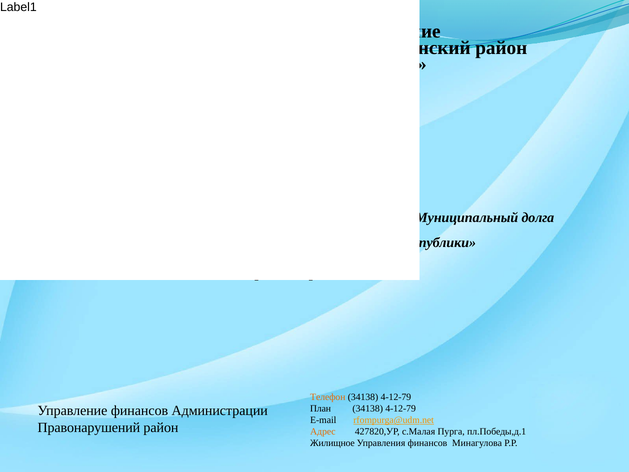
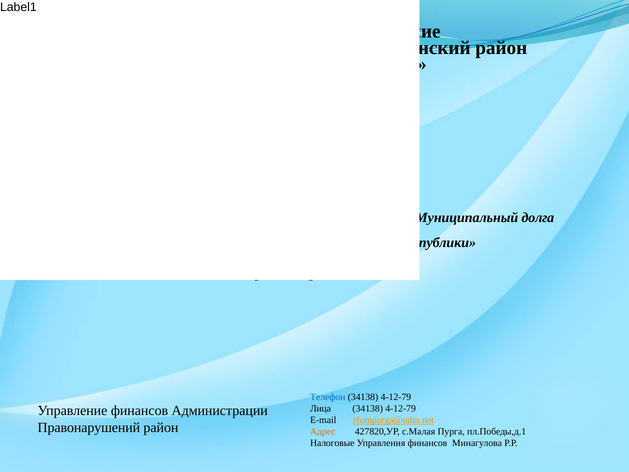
Телефон colour: orange -> blue (328, 397)
План: План -> Лица (321, 408)
Жилищное: Жилищное -> Налоговые (332, 443)
